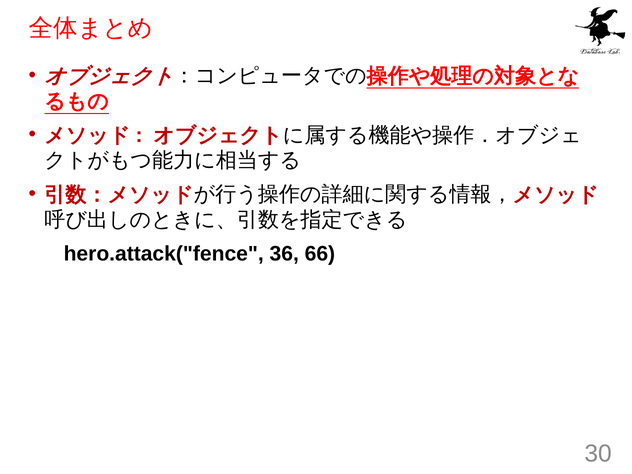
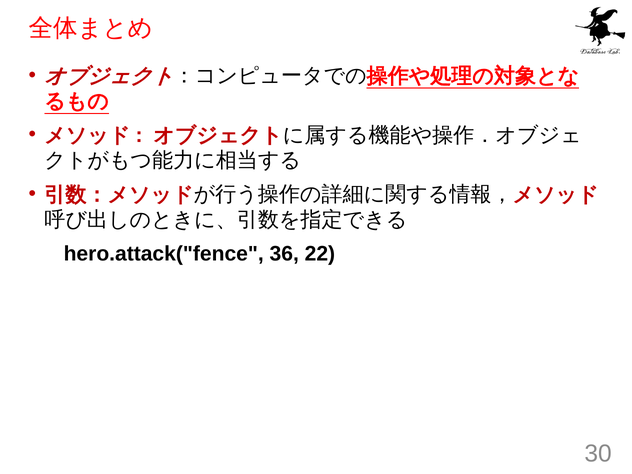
66: 66 -> 22 (320, 254)
